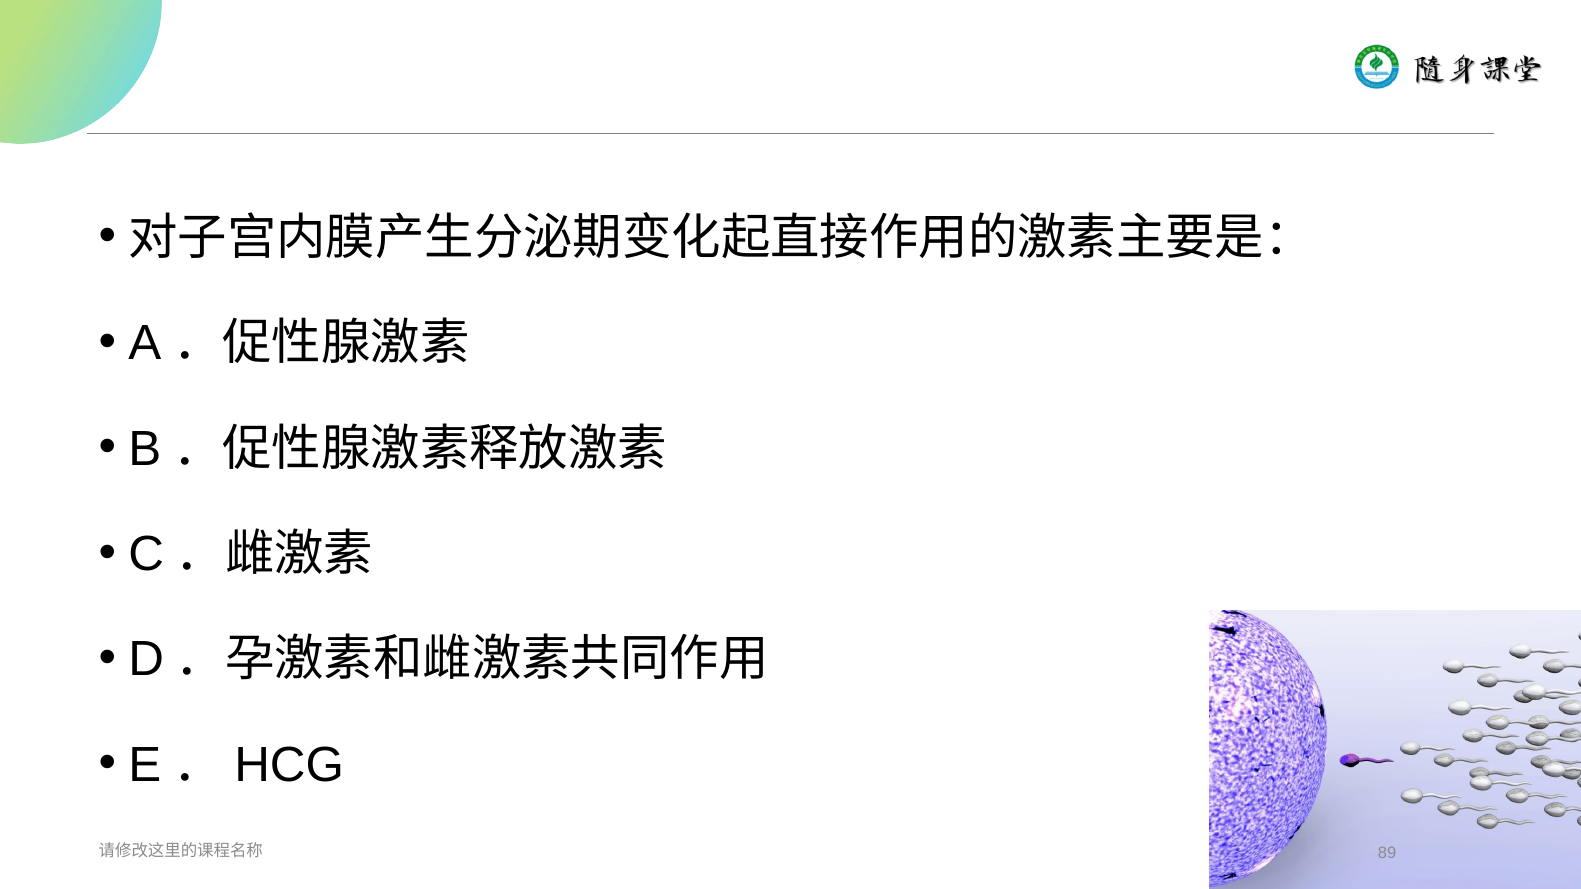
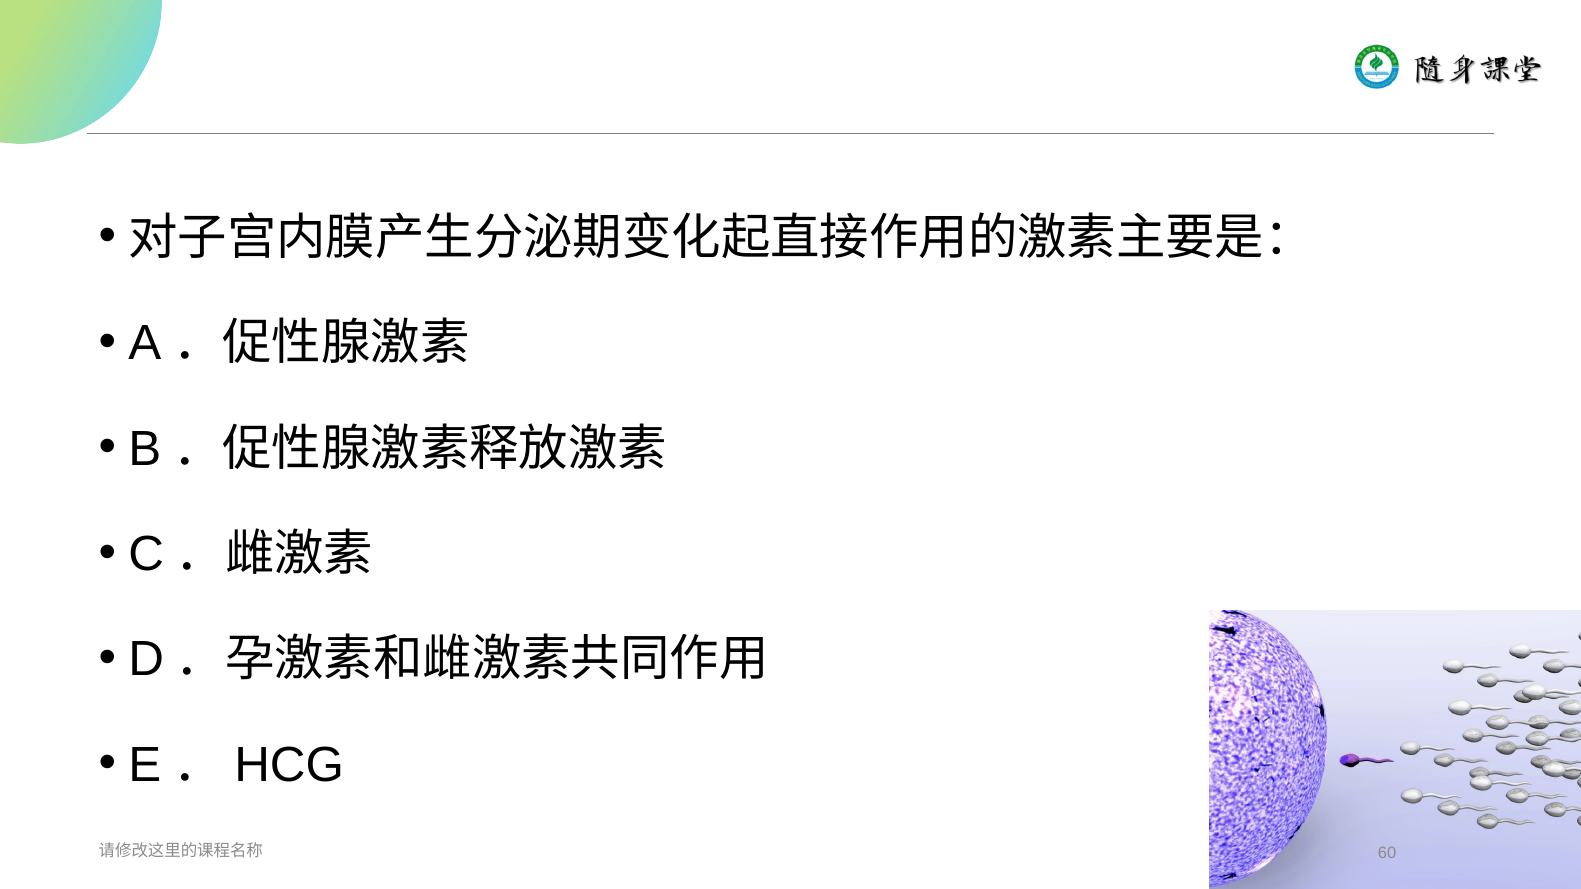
89: 89 -> 60 (1387, 854)
